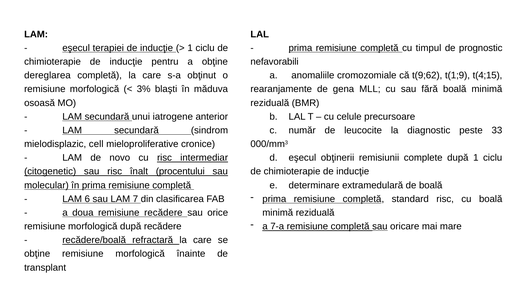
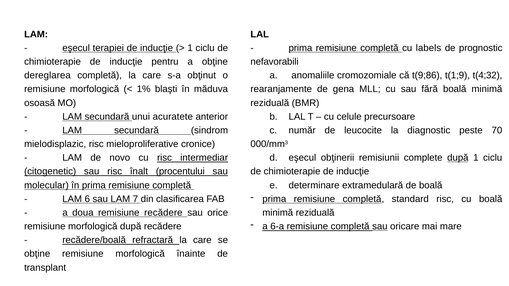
timpul: timpul -> labels (428, 48)
t(9;62: t(9;62 -> t(9;86 (427, 76)
t(4;15: t(4;15 -> t(4;32 (487, 76)
3%: 3% -> 1% (144, 89)
iatrogene: iatrogene -> acuratete (173, 117)
33: 33 -> 70 (497, 130)
mielodisplazic cell: cell -> risc (96, 144)
după underline: none -> present (458, 158)
7-a: 7-a -> 6-a (277, 227)
